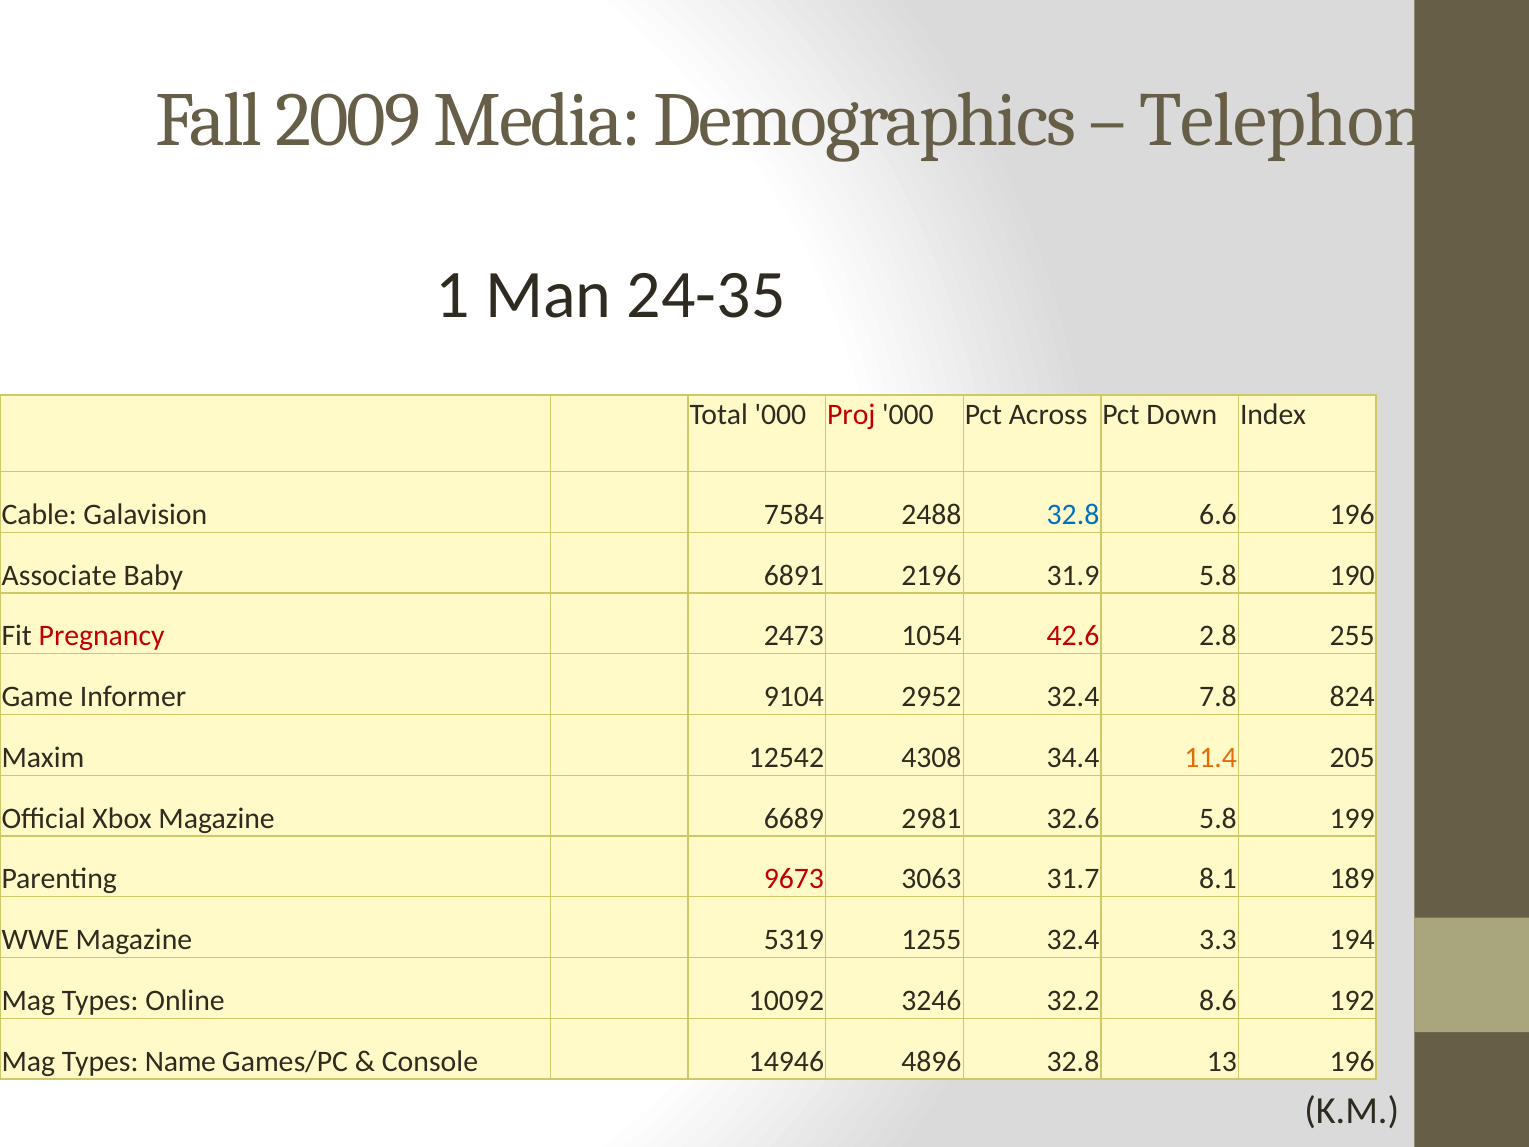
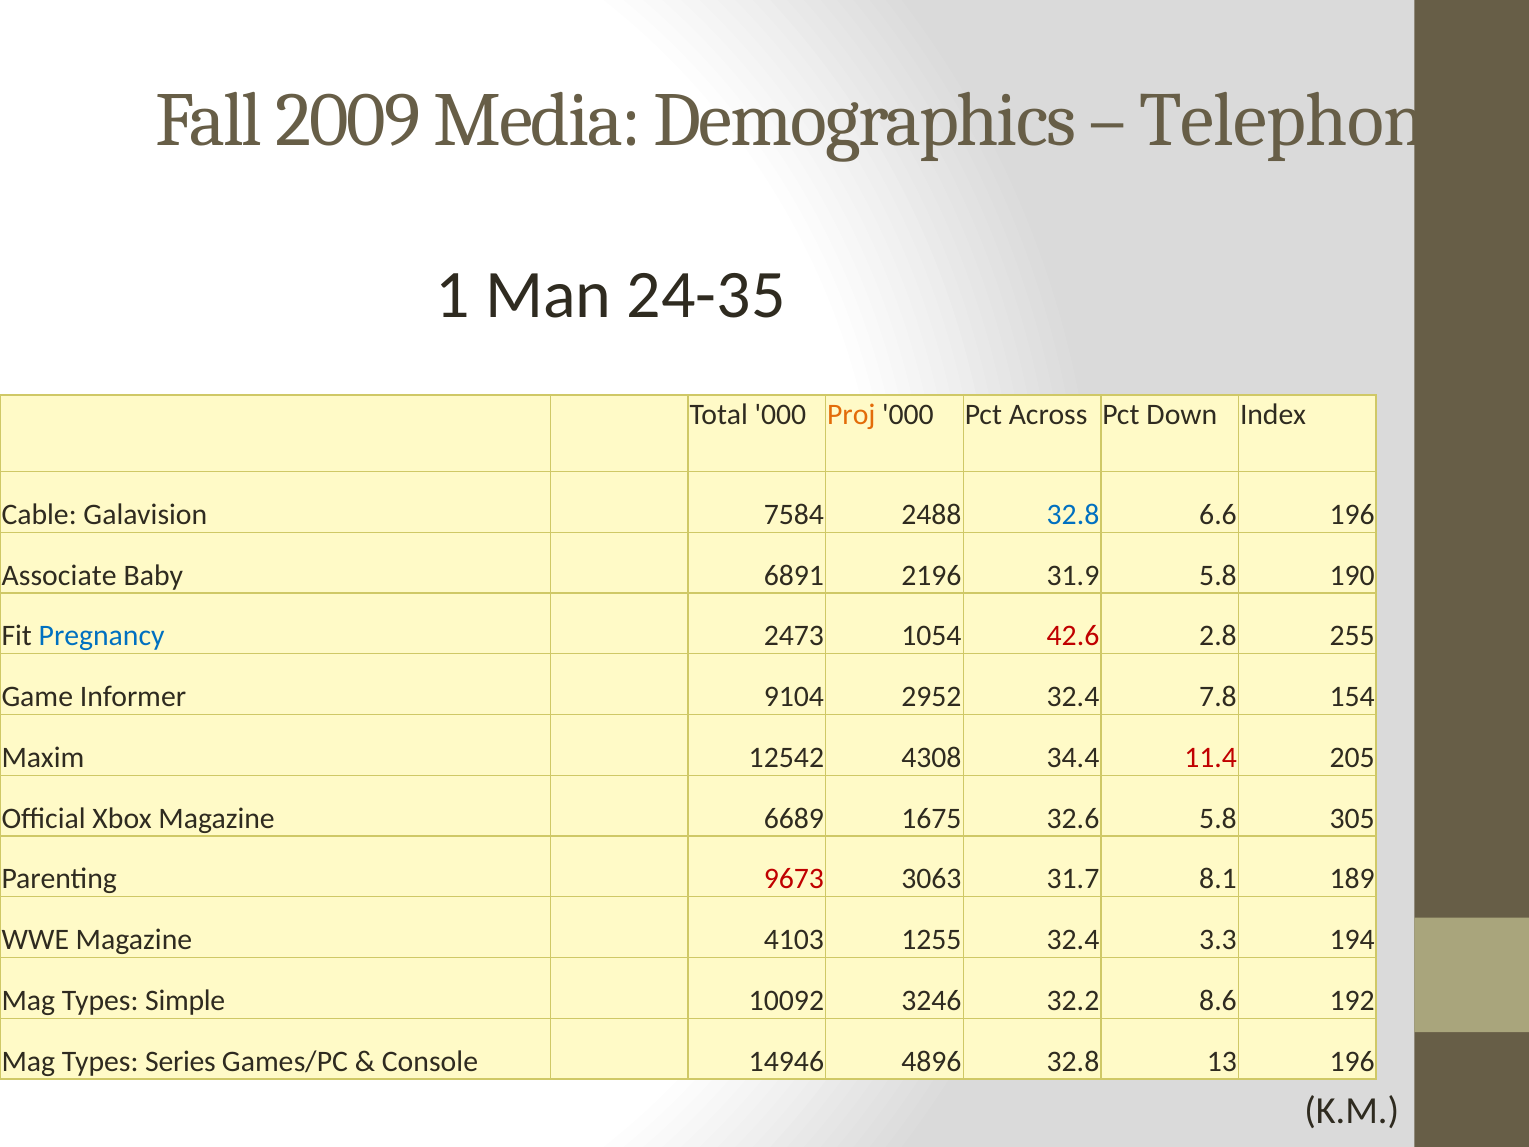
Proj colour: red -> orange (851, 415)
Pregnancy colour: red -> blue (102, 636)
824: 824 -> 154 (1352, 697)
11.4 colour: orange -> red (1211, 757)
2981: 2981 -> 1675 (931, 818)
199: 199 -> 305 (1352, 818)
5319: 5319 -> 4103 (794, 940)
Online: Online -> Simple (185, 1000)
Name: Name -> Series (180, 1061)
